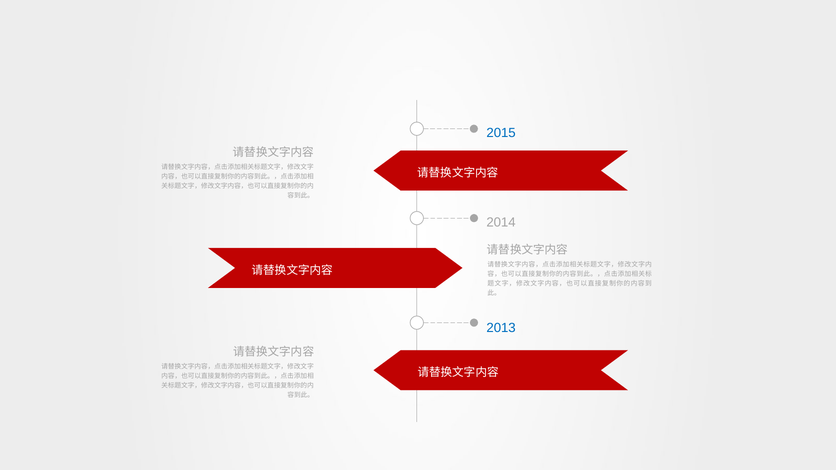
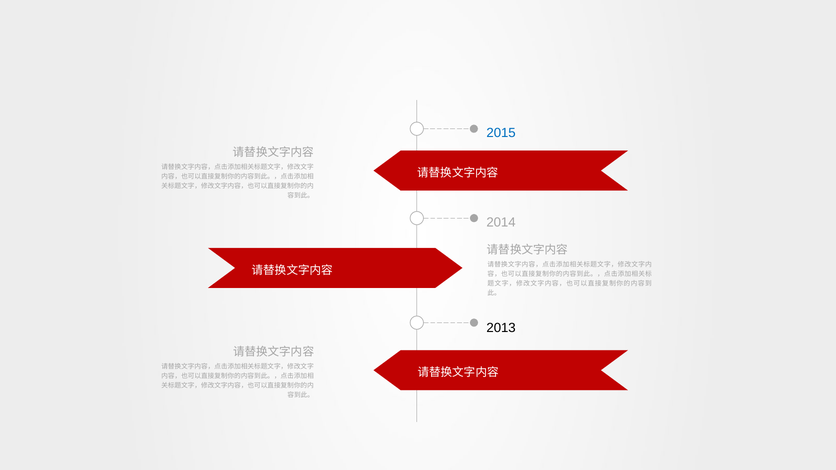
2013 colour: blue -> black (501, 328)
